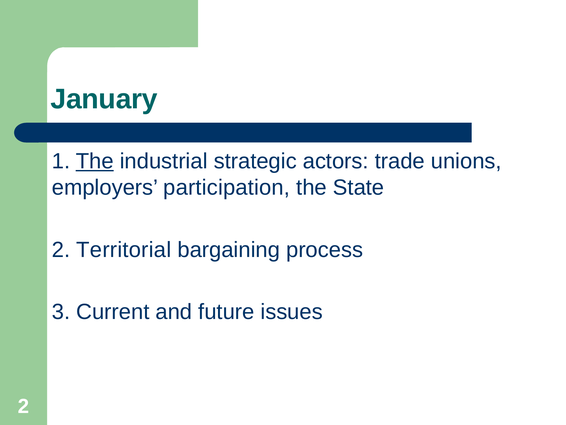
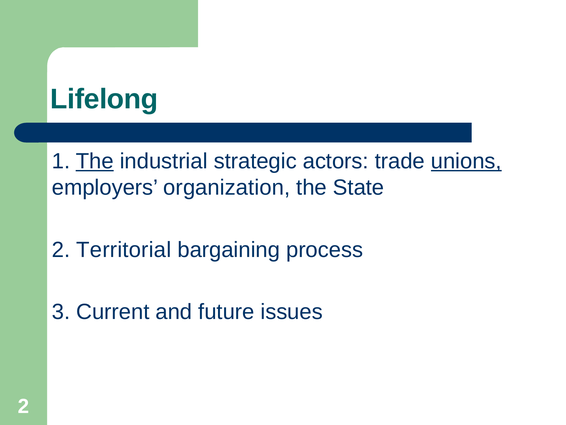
January: January -> Lifelong (104, 99)
unions underline: none -> present (466, 161)
participation: participation -> organization (227, 187)
